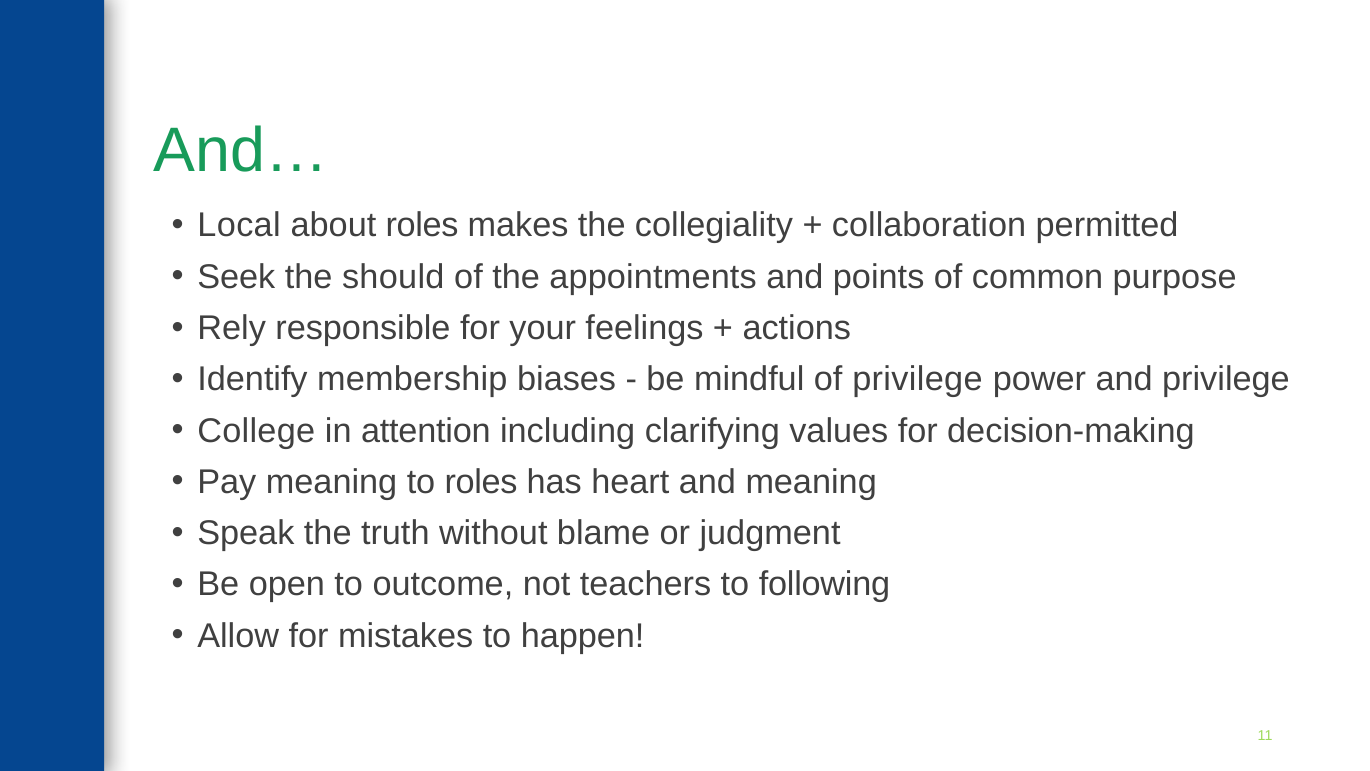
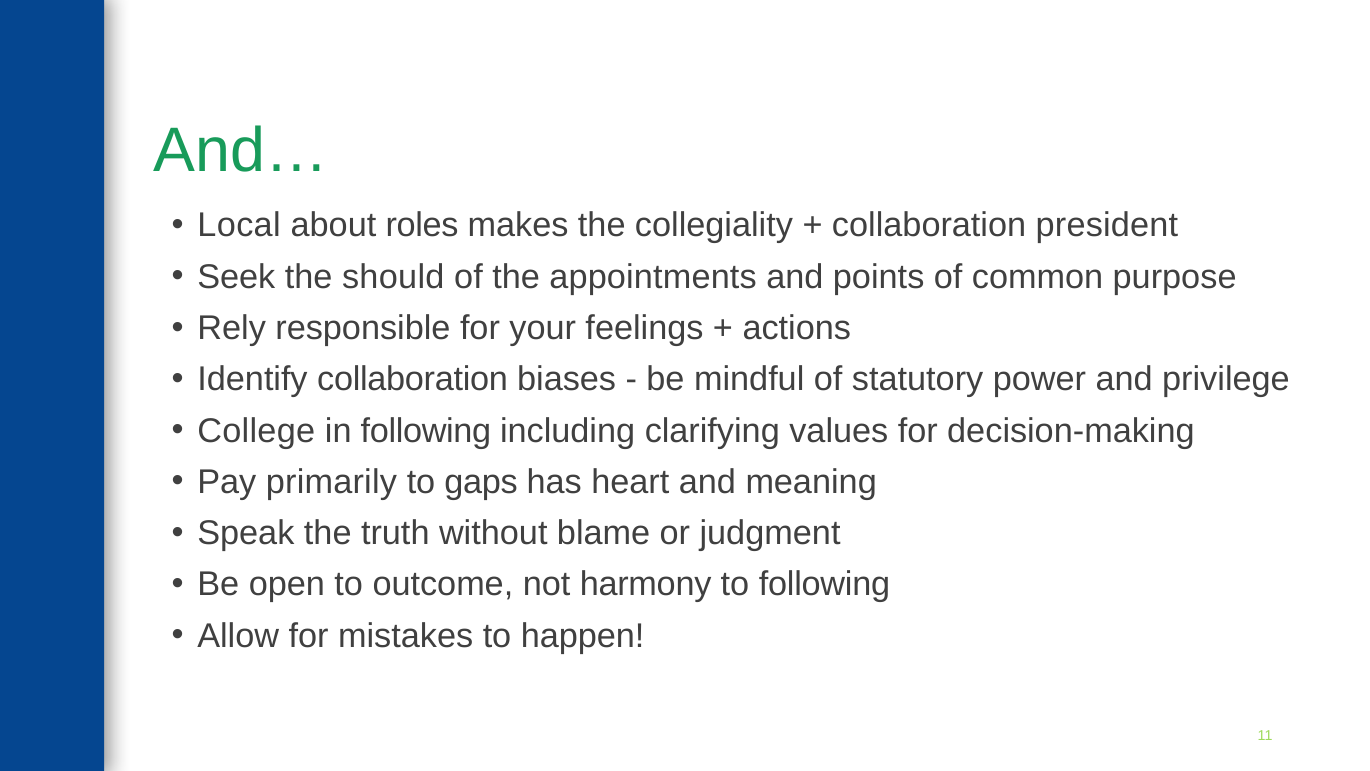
permitted: permitted -> president (1107, 226)
Identify membership: membership -> collaboration (413, 379)
of privilege: privilege -> statutory (918, 379)
in attention: attention -> following (426, 431)
Pay meaning: meaning -> primarily (331, 482)
to roles: roles -> gaps (481, 482)
teachers: teachers -> harmony (646, 584)
